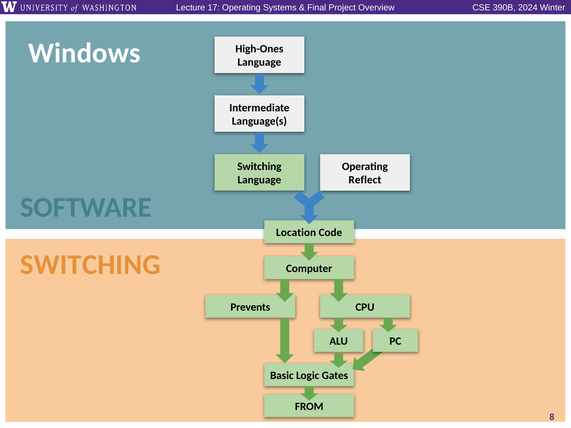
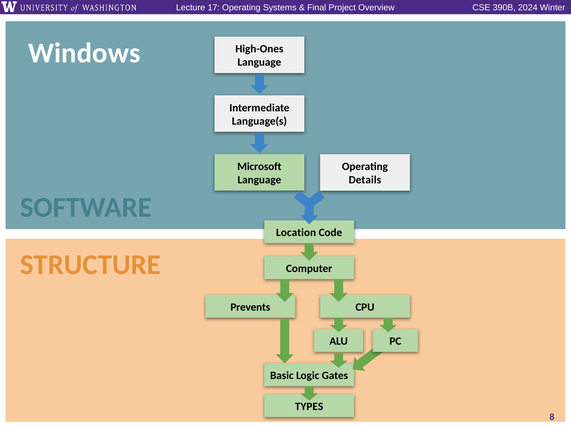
Switching: Switching -> Microsoft (259, 167)
Reflect: Reflect -> Details (365, 180)
SWITCHING: SWITCHING -> STRUCTURE (90, 265)
FROM: FROM -> TYPES (309, 407)
